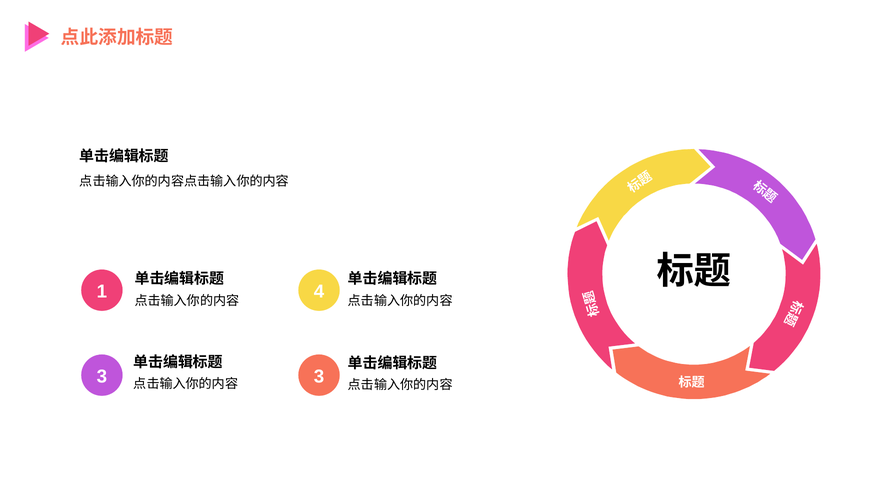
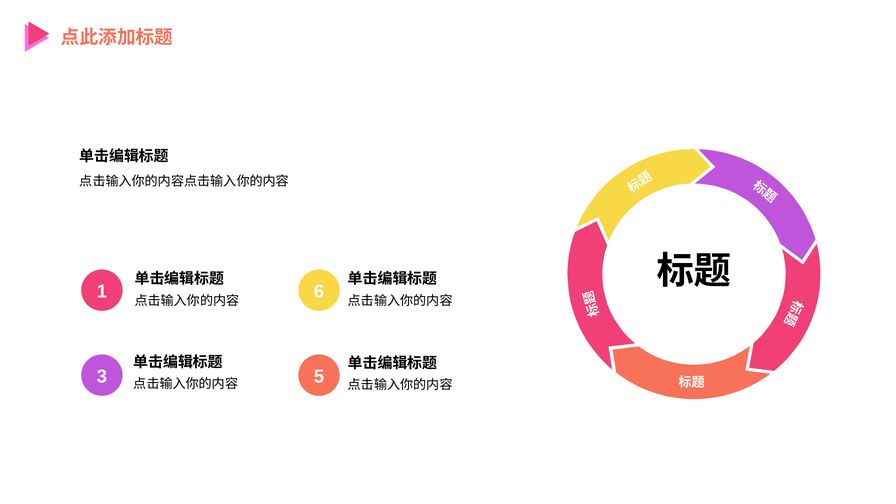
4: 4 -> 6 (319, 291)
3 3: 3 -> 5 (319, 376)
